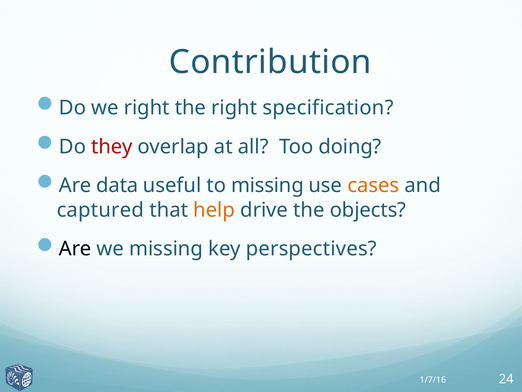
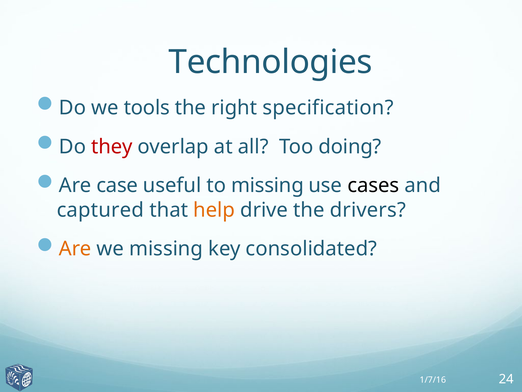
Contribution: Contribution -> Technologies (271, 62)
we right: right -> tools (147, 108)
data: data -> case (117, 185)
cases colour: orange -> black (373, 185)
objects: objects -> drivers (368, 210)
Are colour: black -> orange (75, 249)
perspectives: perspectives -> consolidated (311, 249)
